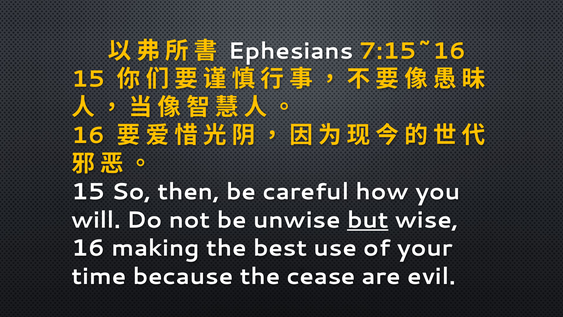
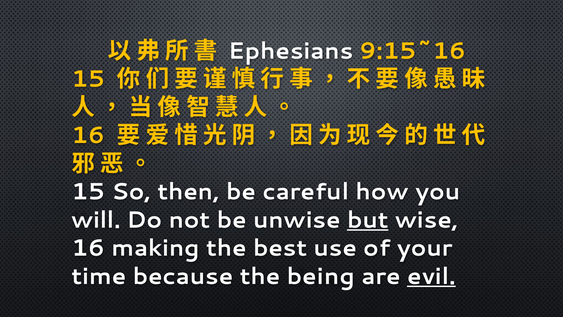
7:15~16: 7:15~16 -> 9:15~16 (413, 51)
cease: cease -> being (321, 276)
evil underline: none -> present (431, 276)
